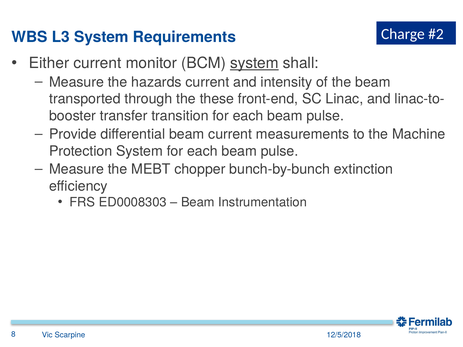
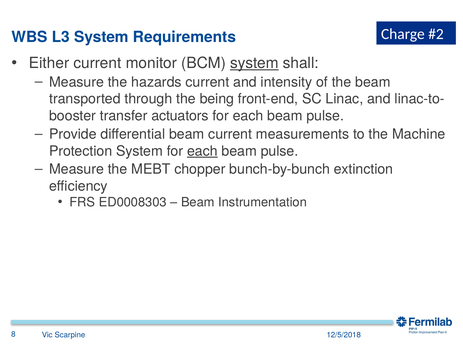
these: these -> being (217, 99)
transition: transition -> actuators (180, 116)
each underline: none -> present (202, 151)
